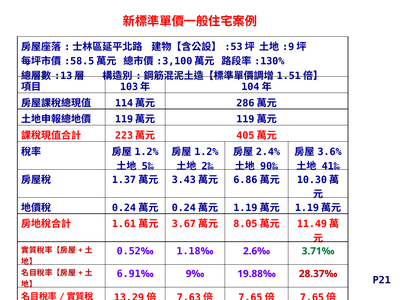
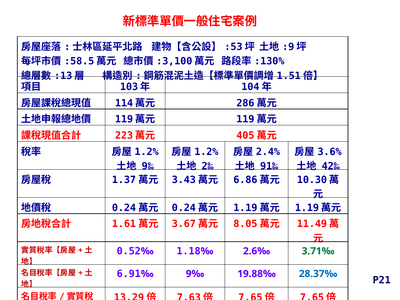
5‰: 5‰ -> 9‰ (148, 166)
90‰: 90‰ -> 91‰ (269, 166)
41‰: 41‰ -> 42‰ (331, 166)
28.37‰ colour: red -> blue (318, 274)
